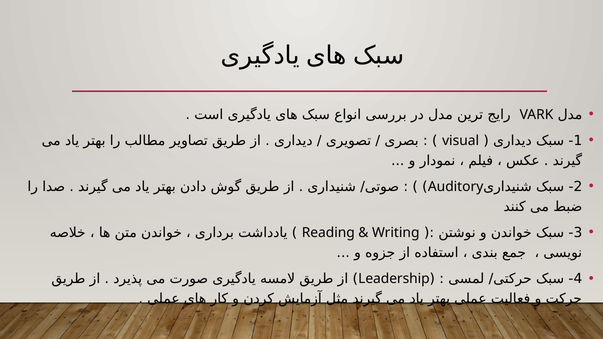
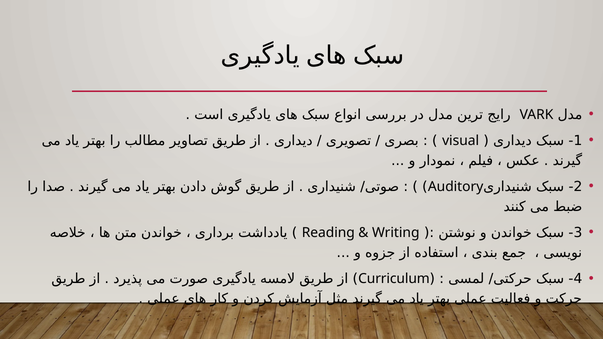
Leadership: Leadership -> Curriculum (394, 279)
